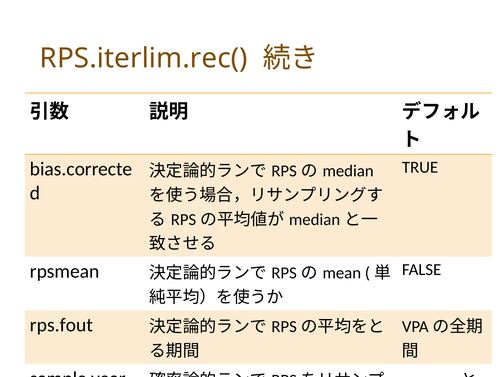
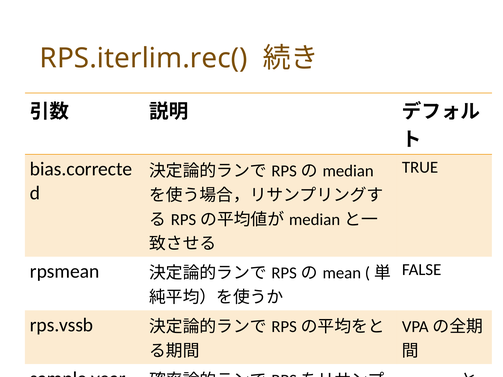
rps.fout: rps.fout -> rps.vssb (62, 325)
